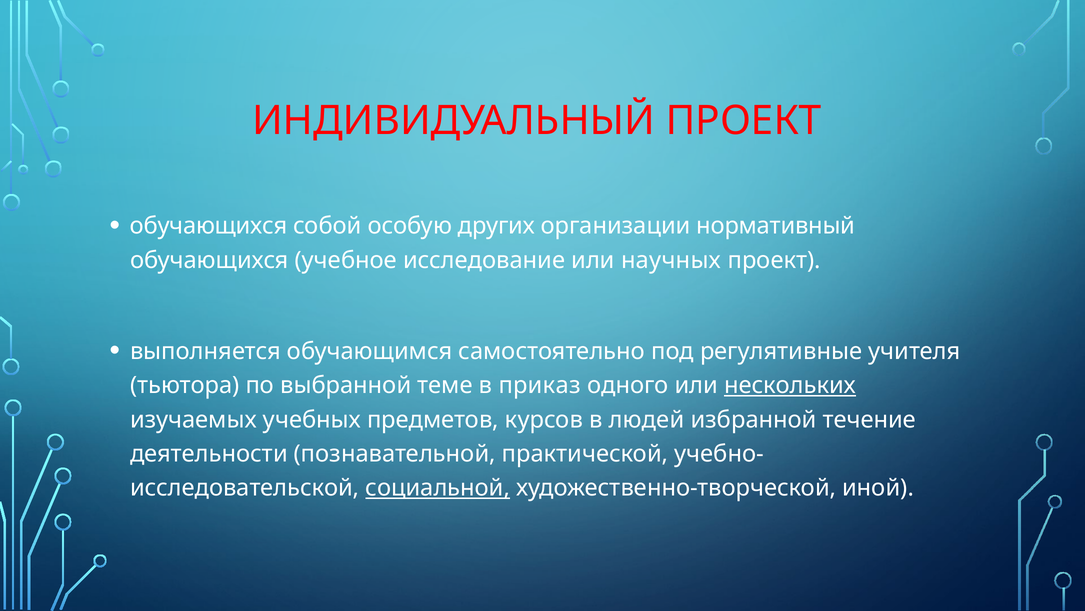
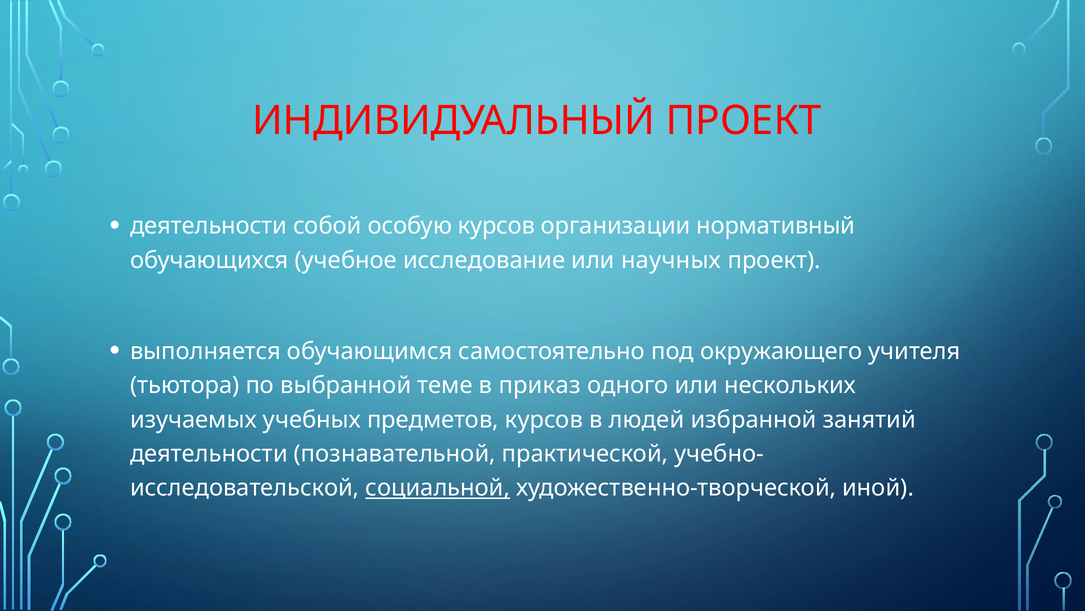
обучающихся: обучающихся -> деятельности (209, 226)
особую других: других -> курсов (496, 226)
регулятивные: регулятивные -> окружающего (781, 351)
нескольких underline: present -> none (790, 385)
течение: течение -> занятий (869, 419)
